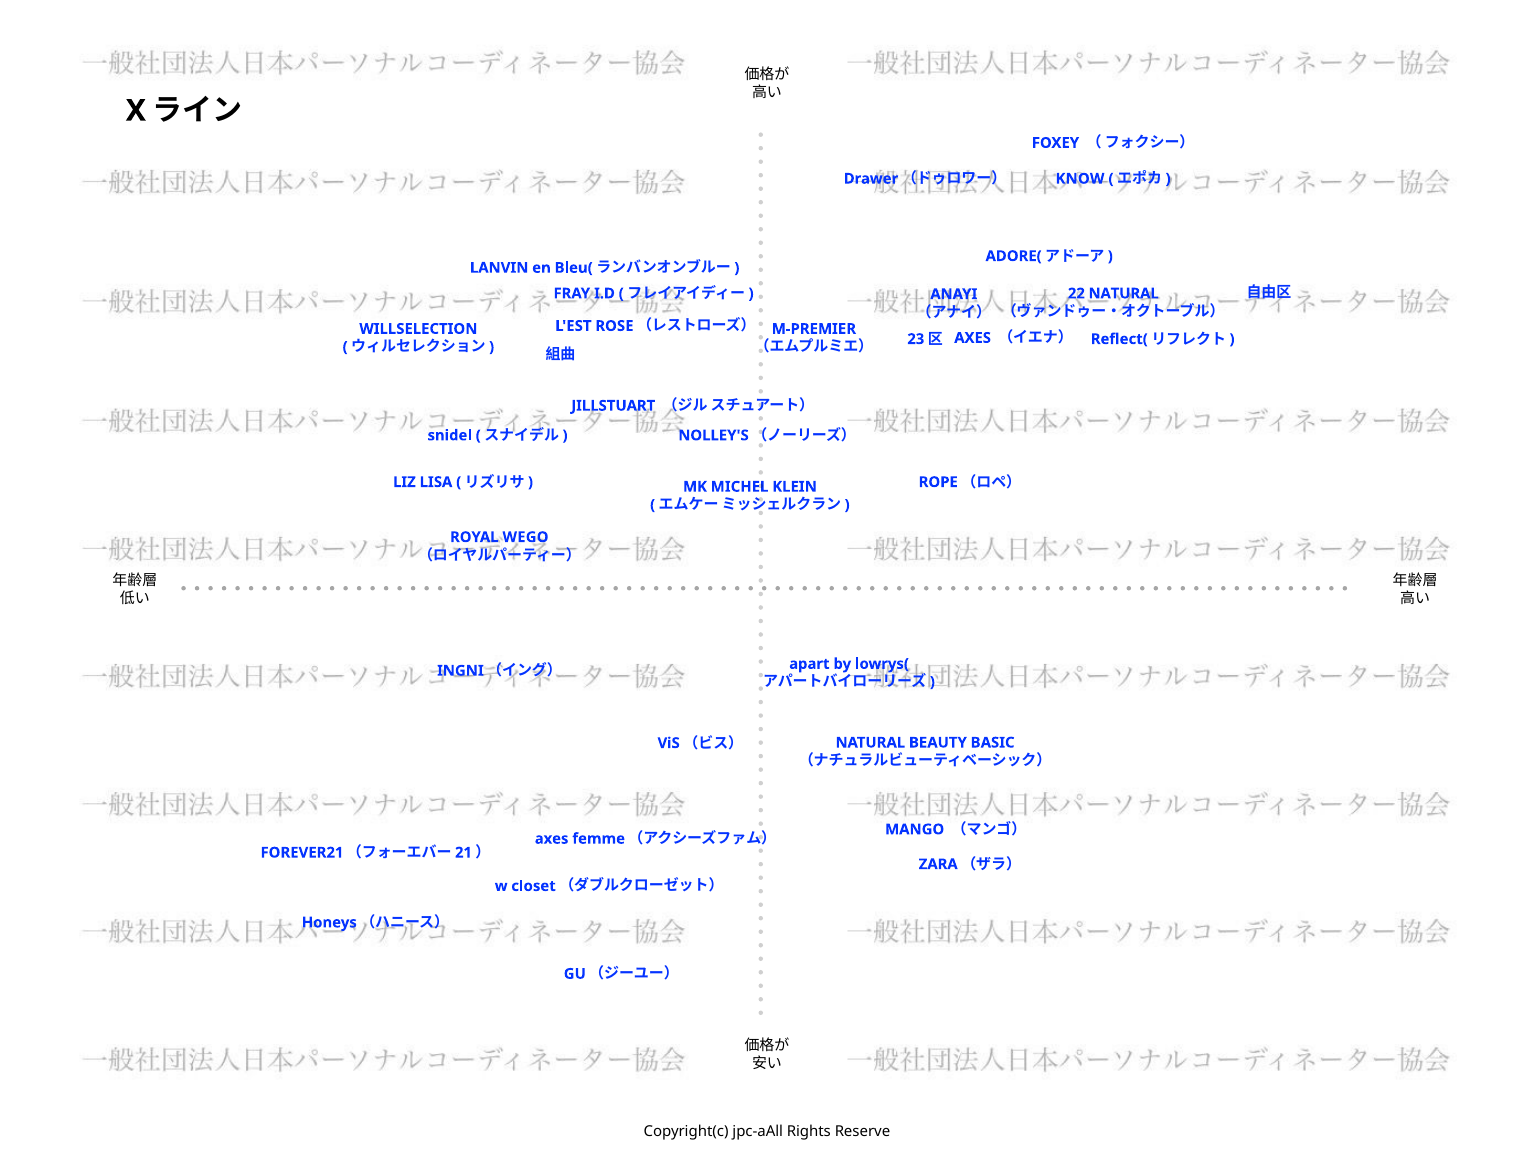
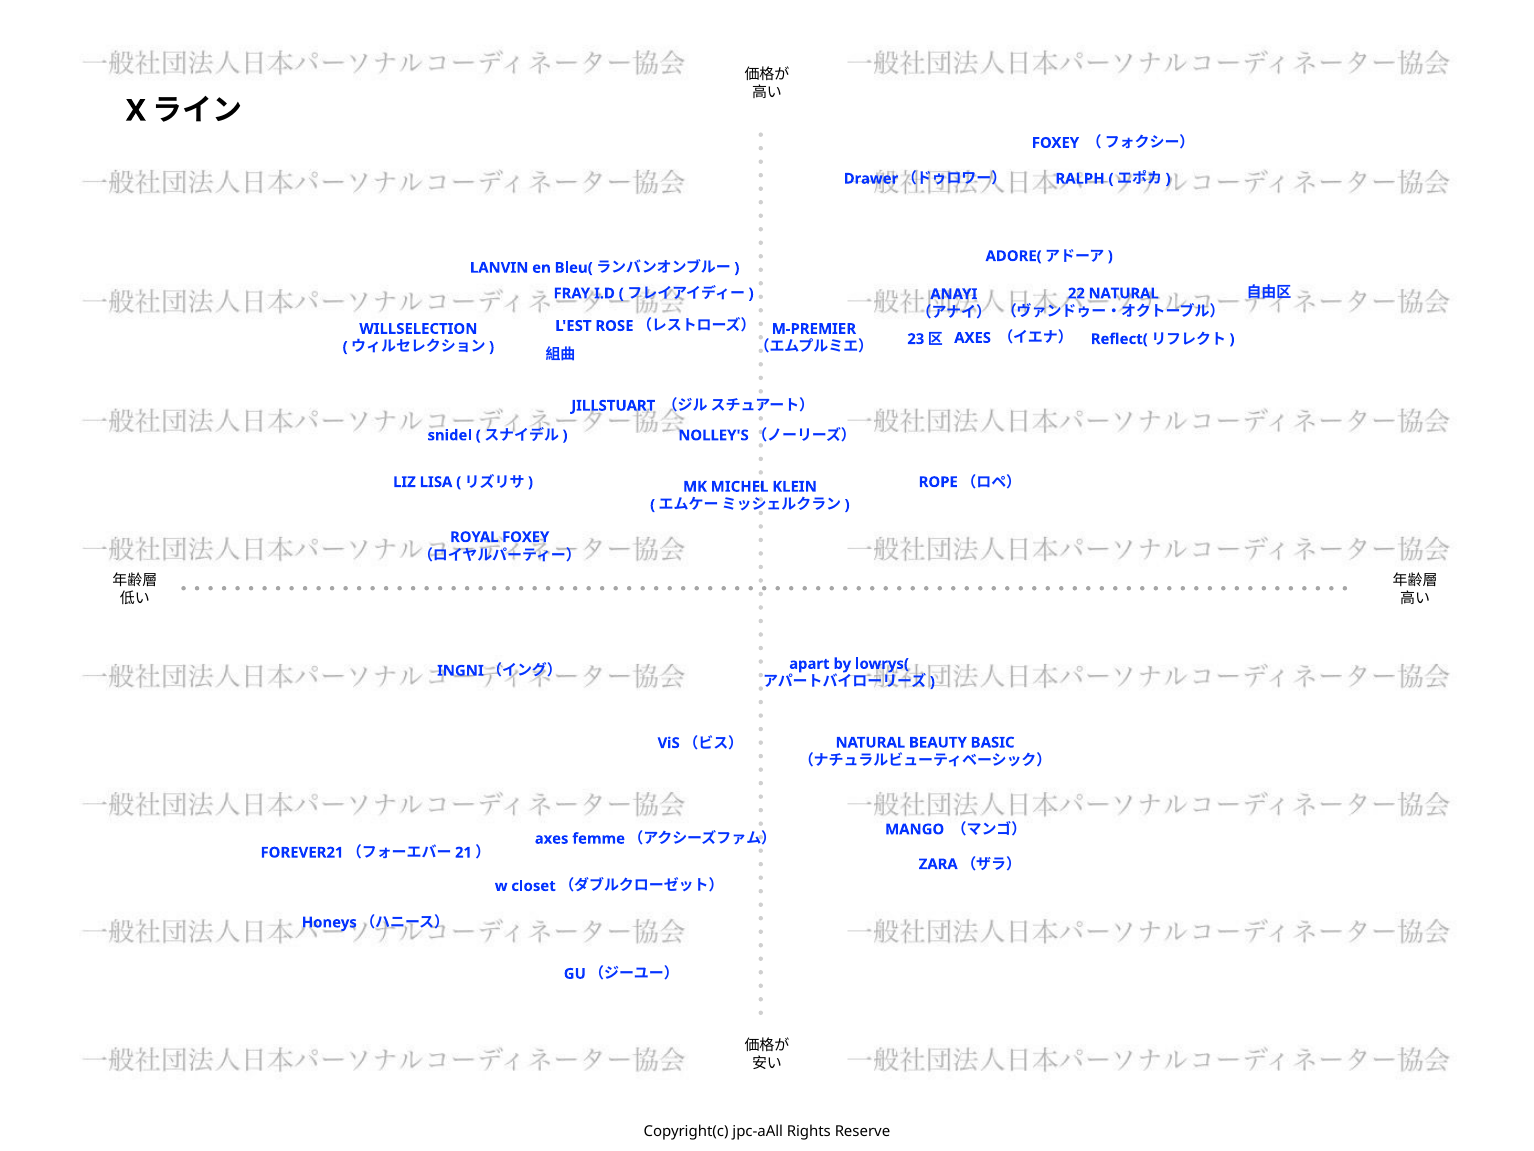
KNOW: KNOW -> RALPH (1080, 179)
ROYAL WEGO: WEGO -> FOXEY (526, 537)
